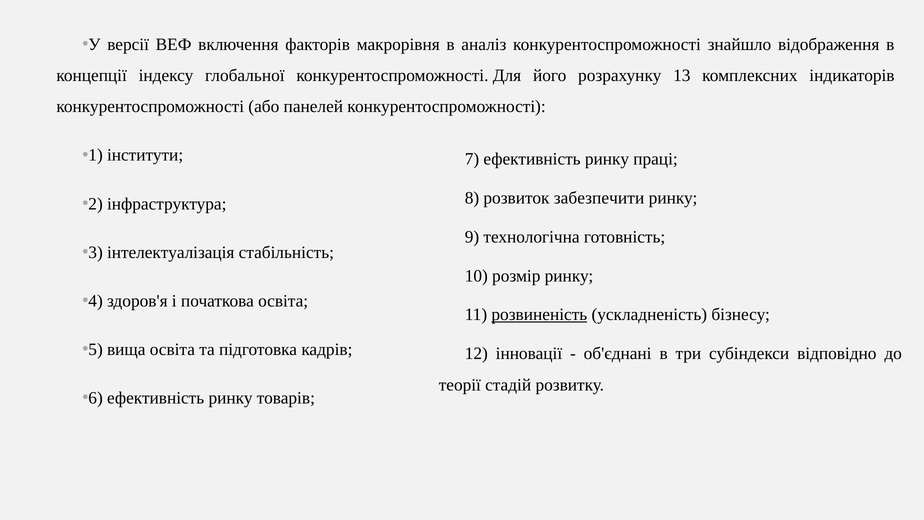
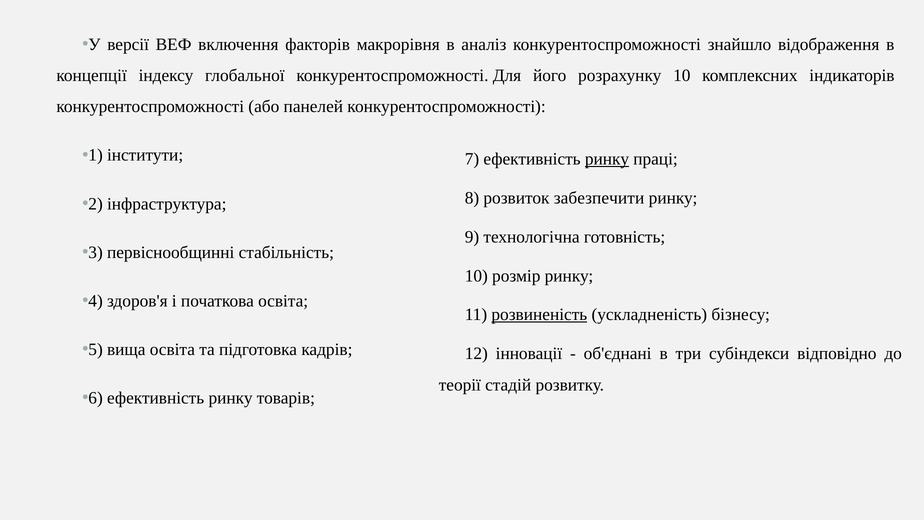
розрахунку 13: 13 -> 10 (682, 75)
ринку underline: none -> present (607, 159)
інтелектуалізація: інтелектуалізація -> первіснообщинні (171, 252)
